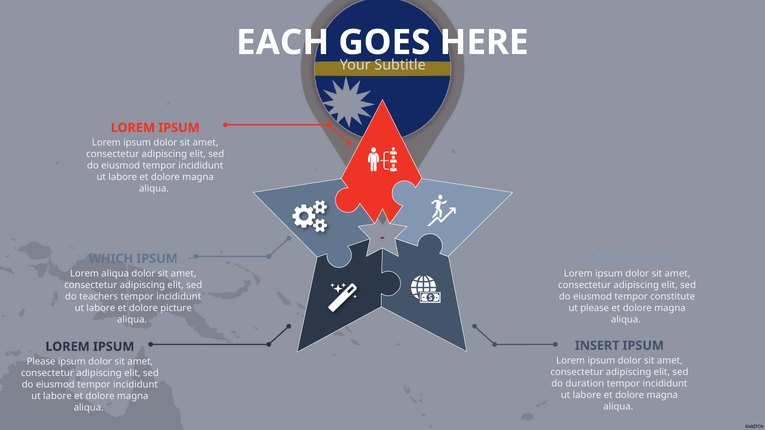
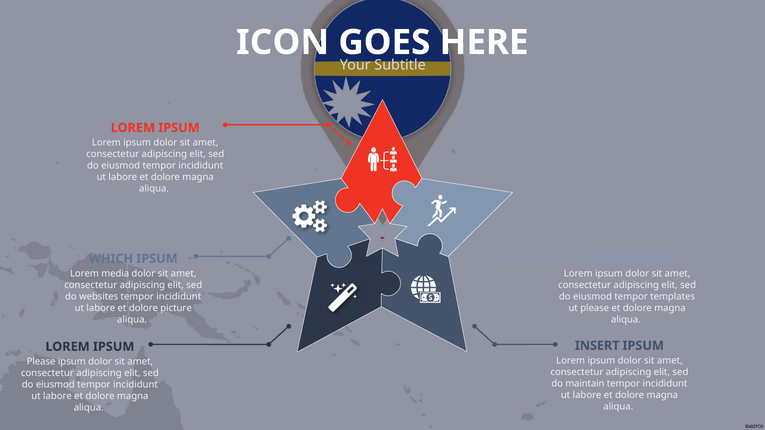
EACH: EACH -> ICON (283, 42)
Lorem aliqua: aliqua -> media (115, 274)
teachers: teachers -> websites (99, 297)
constitute: constitute -> templates (673, 297)
duration: duration -> maintain (585, 384)
